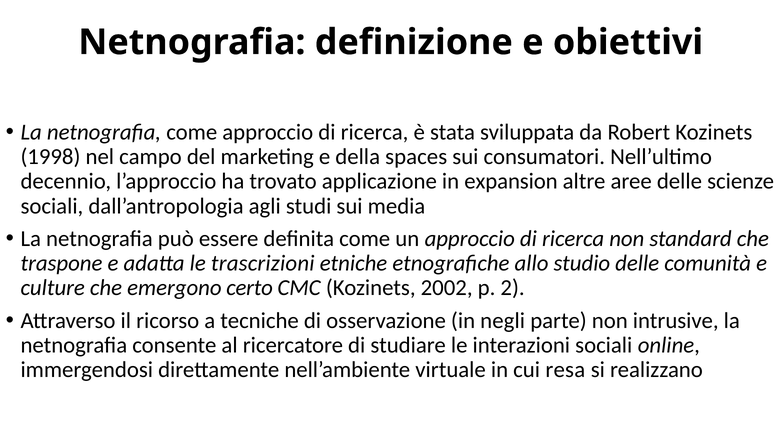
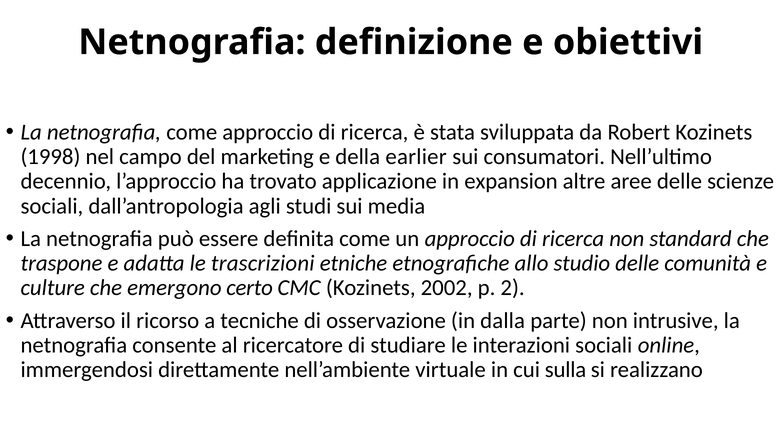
spaces: spaces -> earlier (416, 157)
negli: negli -> dalla (503, 321)
resa: resa -> sulla (566, 370)
